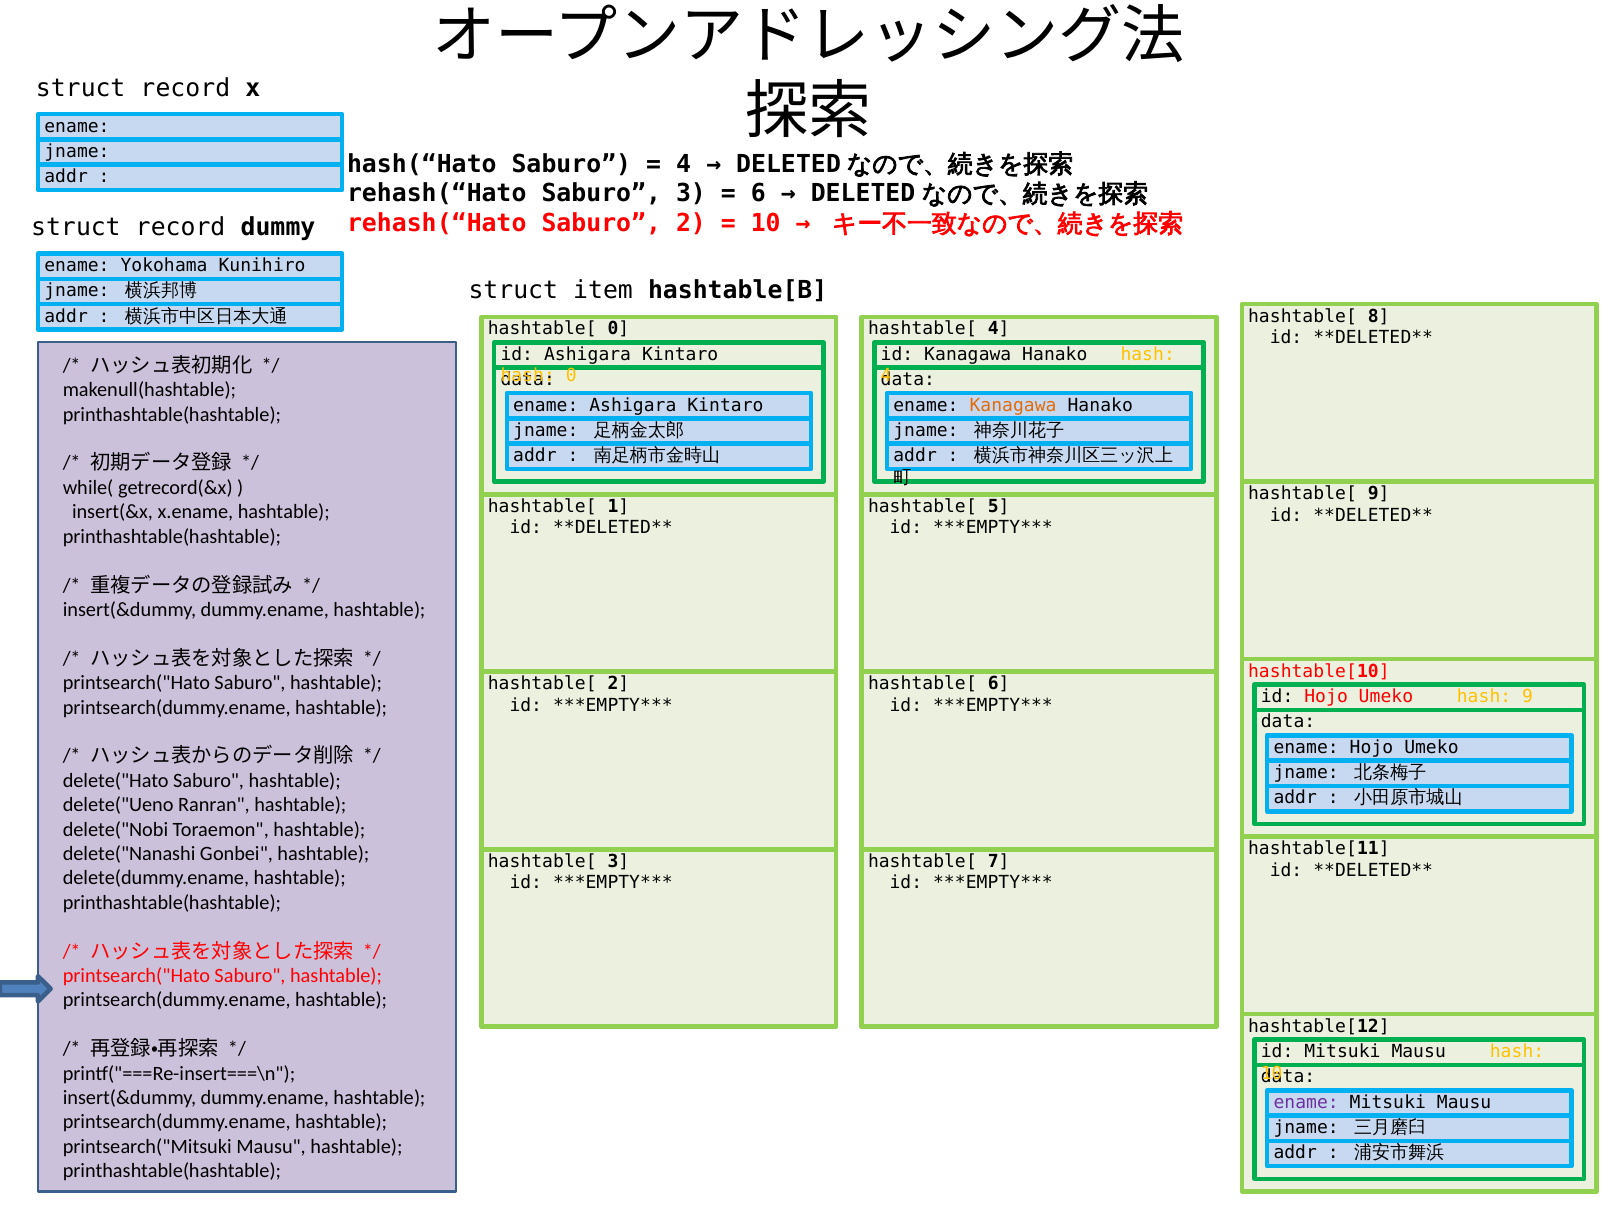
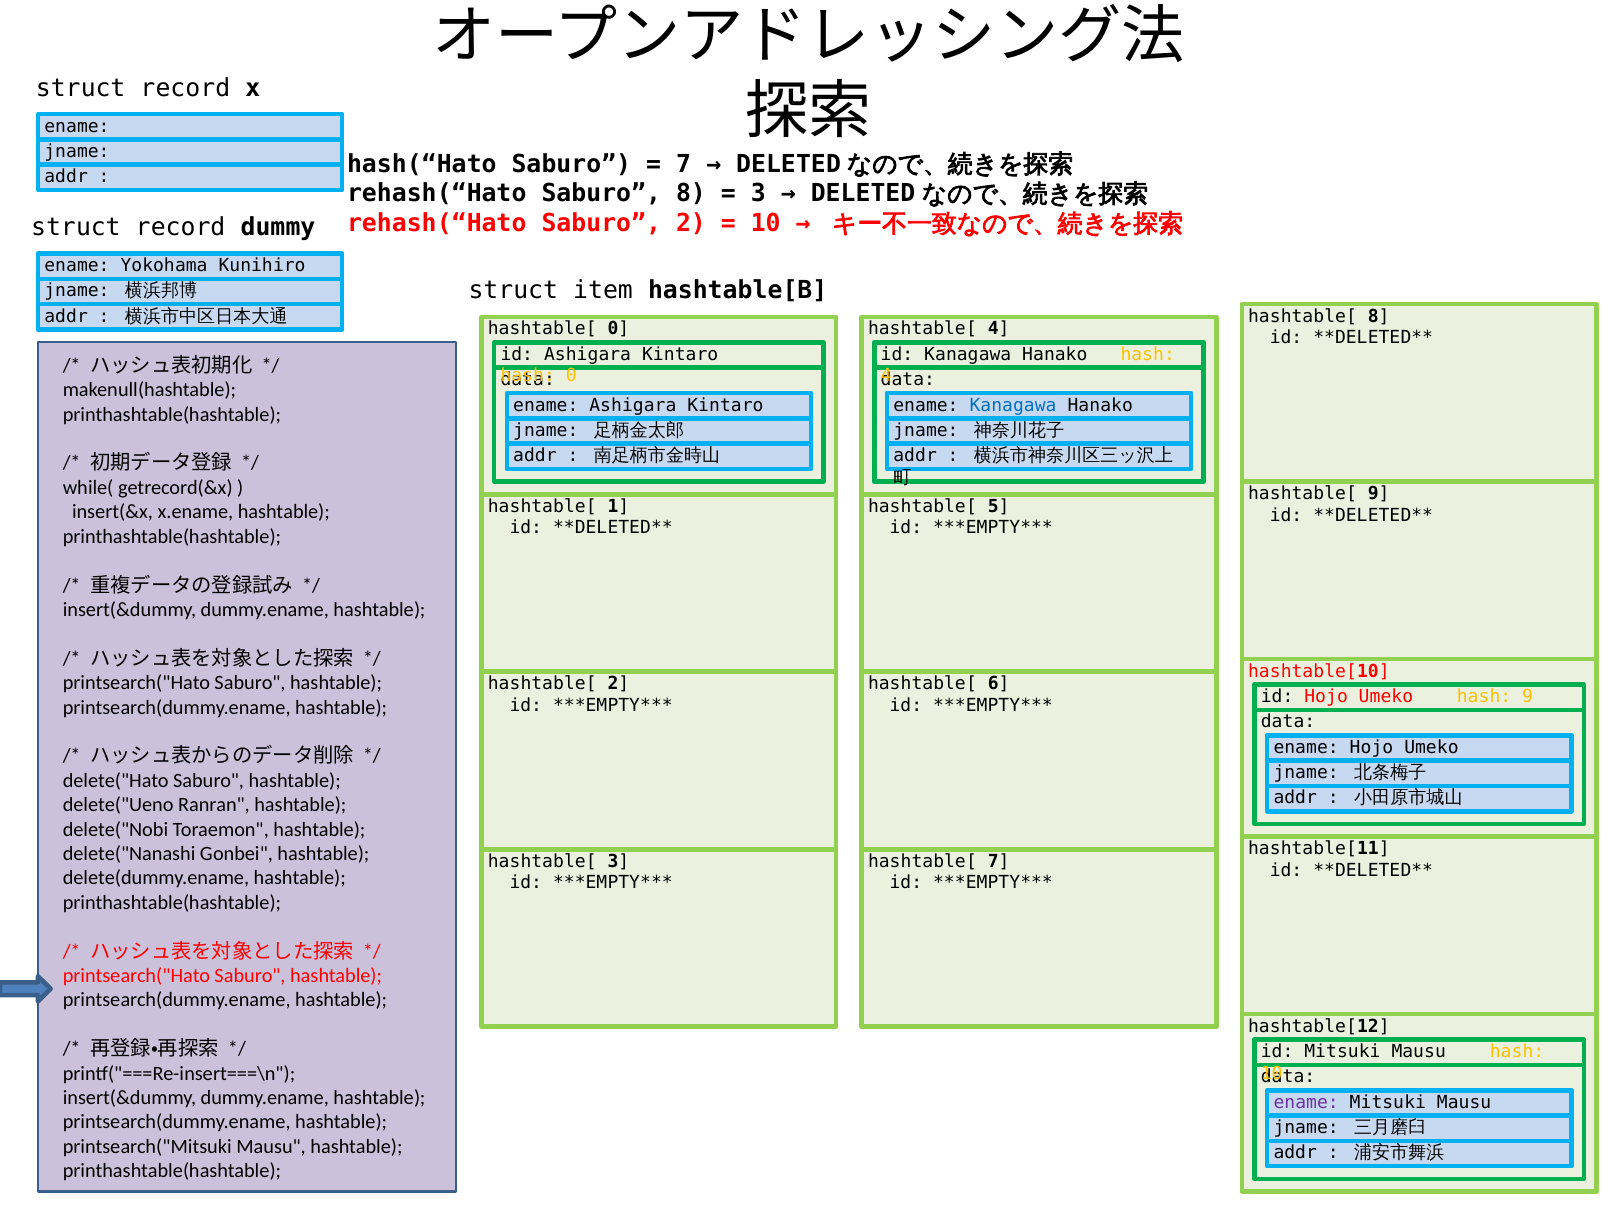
4: 4 -> 7 (684, 164)
Saburo 3: 3 -> 8 (691, 194)
6: 6 -> 3 (758, 194)
Kanagawa colour: orange -> blue (1013, 405)
